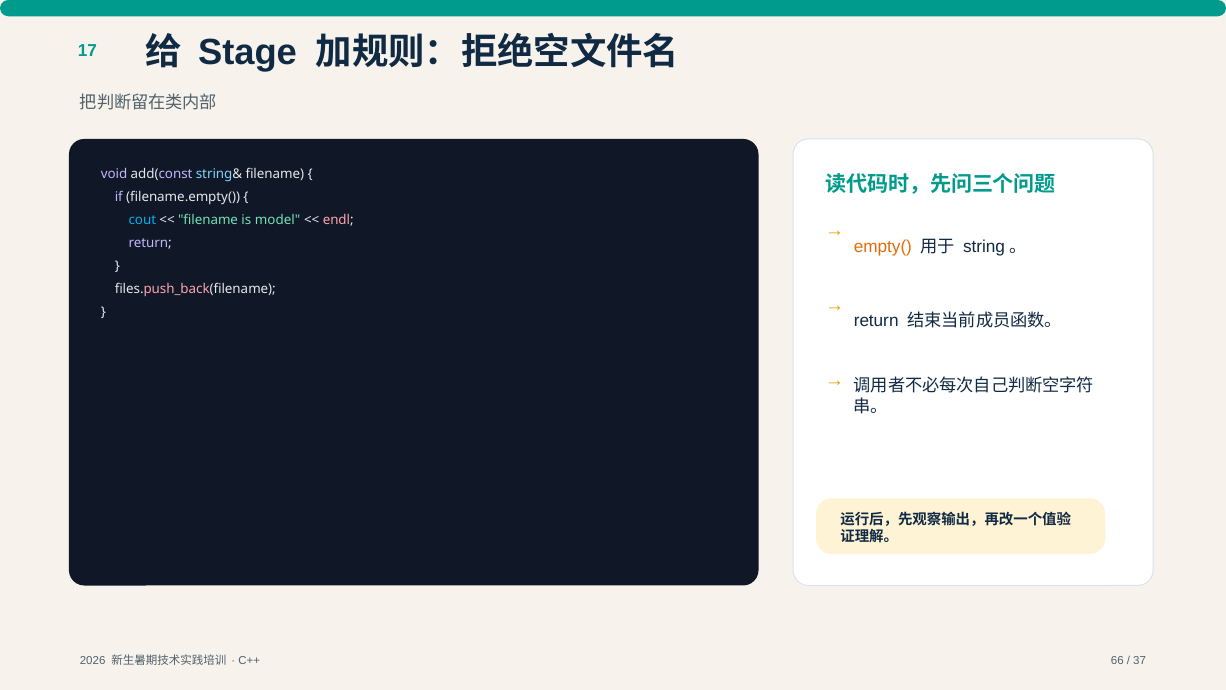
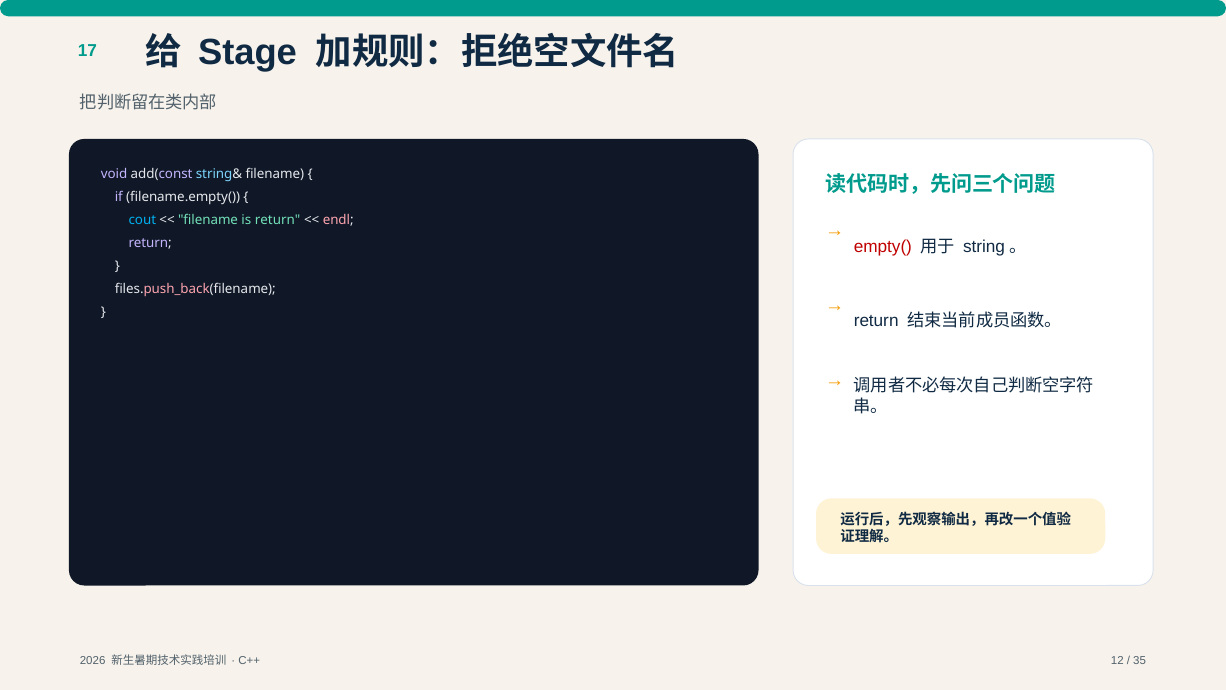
is model: model -> return (278, 220)
empty( colour: orange -> red (883, 246)
66: 66 -> 12 (1117, 661)
37: 37 -> 35 (1140, 661)
